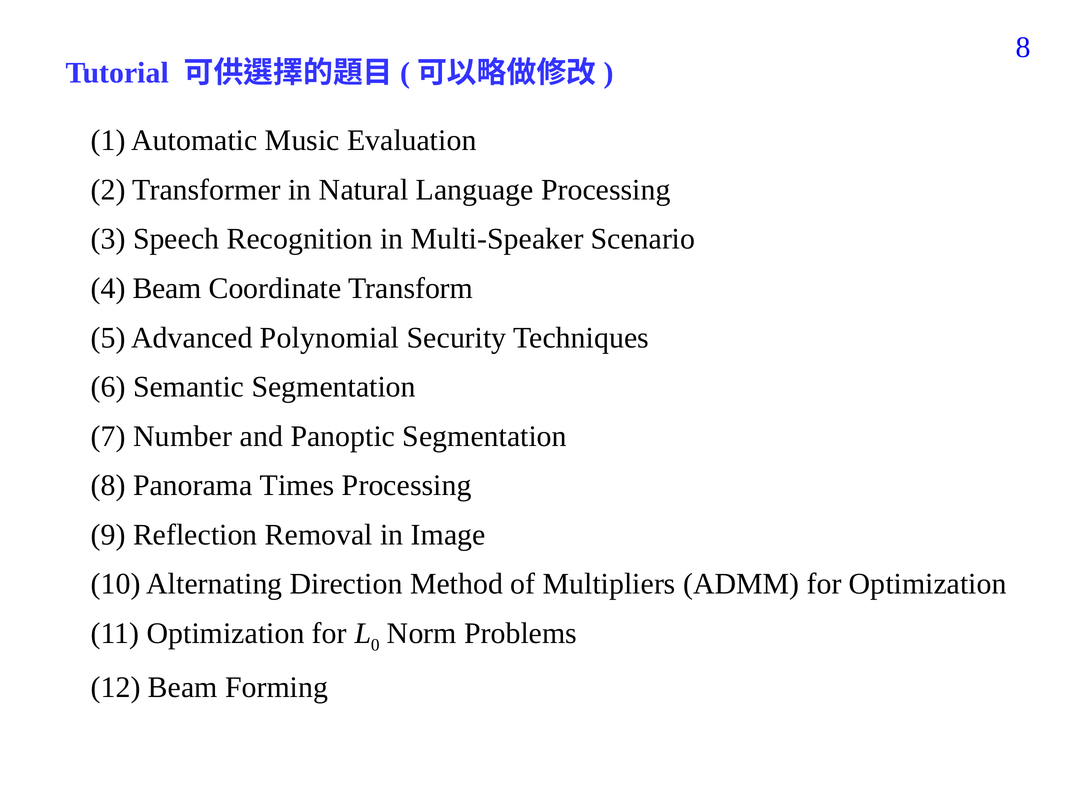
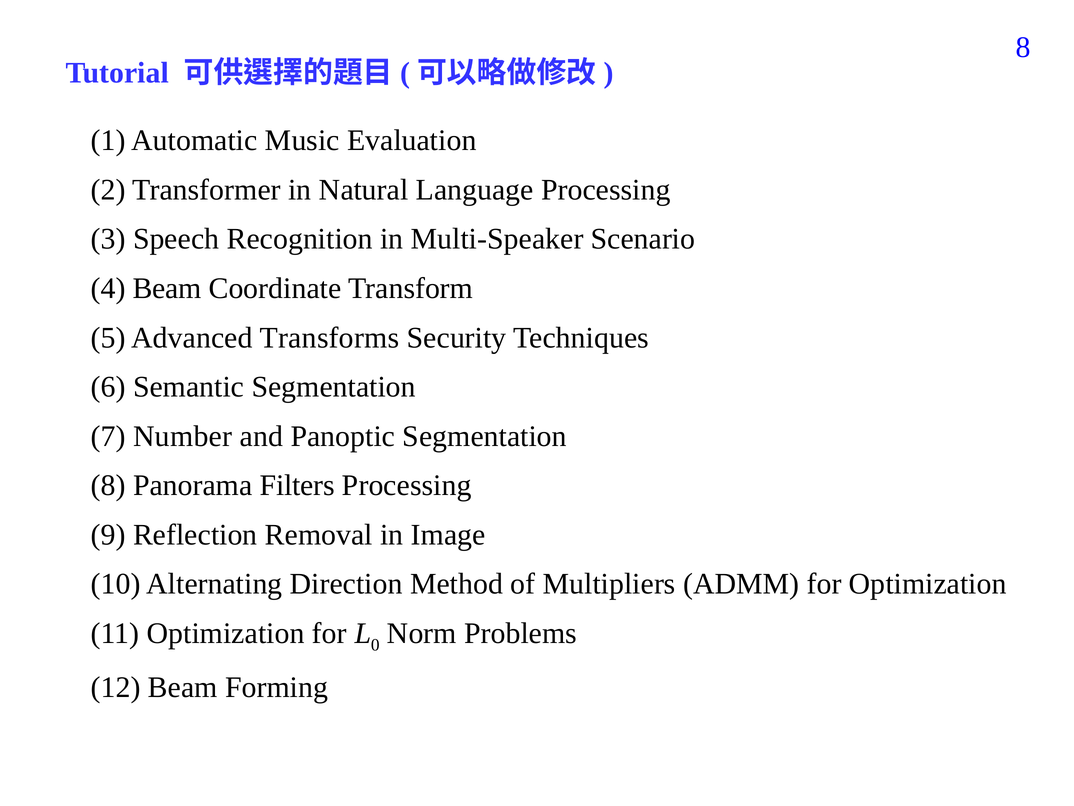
Polynomial: Polynomial -> Transforms (330, 337)
Times: Times -> Filters (297, 485)
